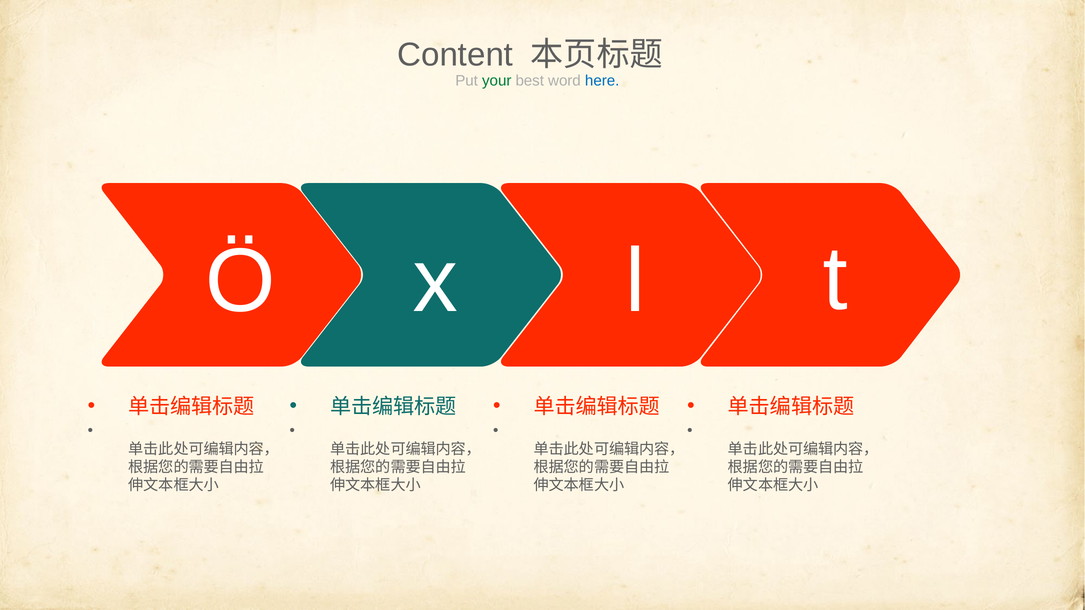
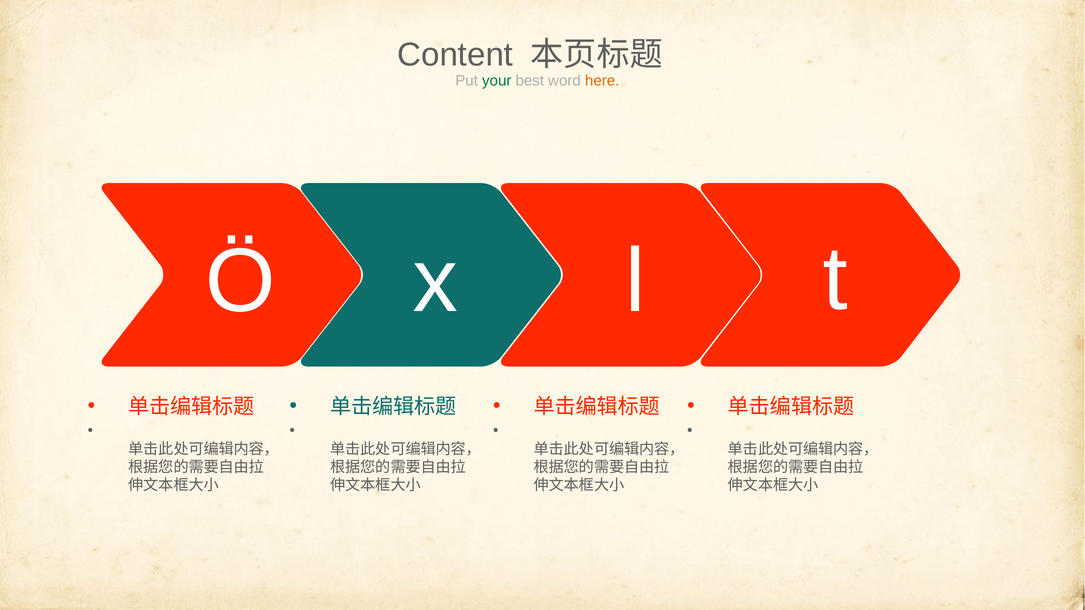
here colour: blue -> orange (602, 81)
